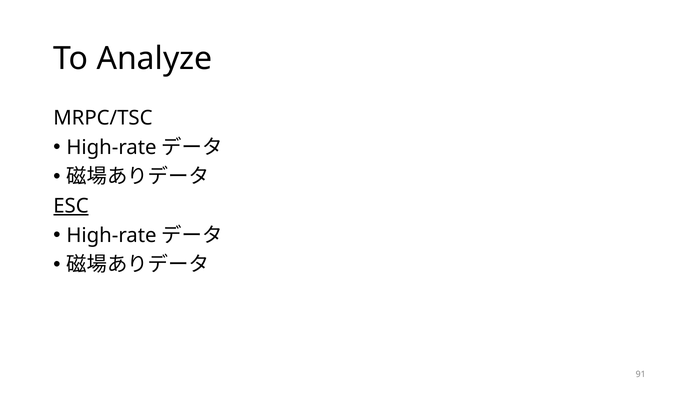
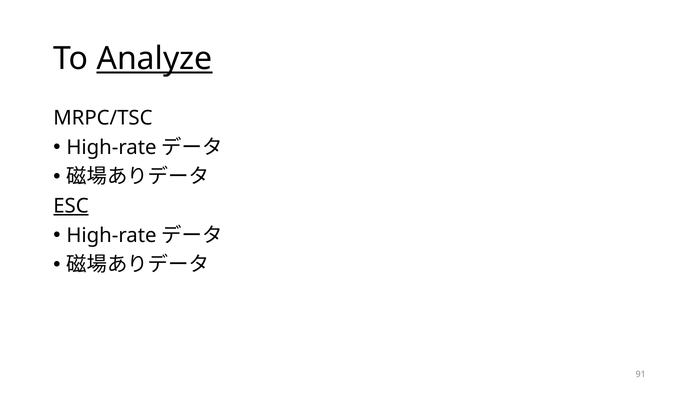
Analyze underline: none -> present (155, 59)
